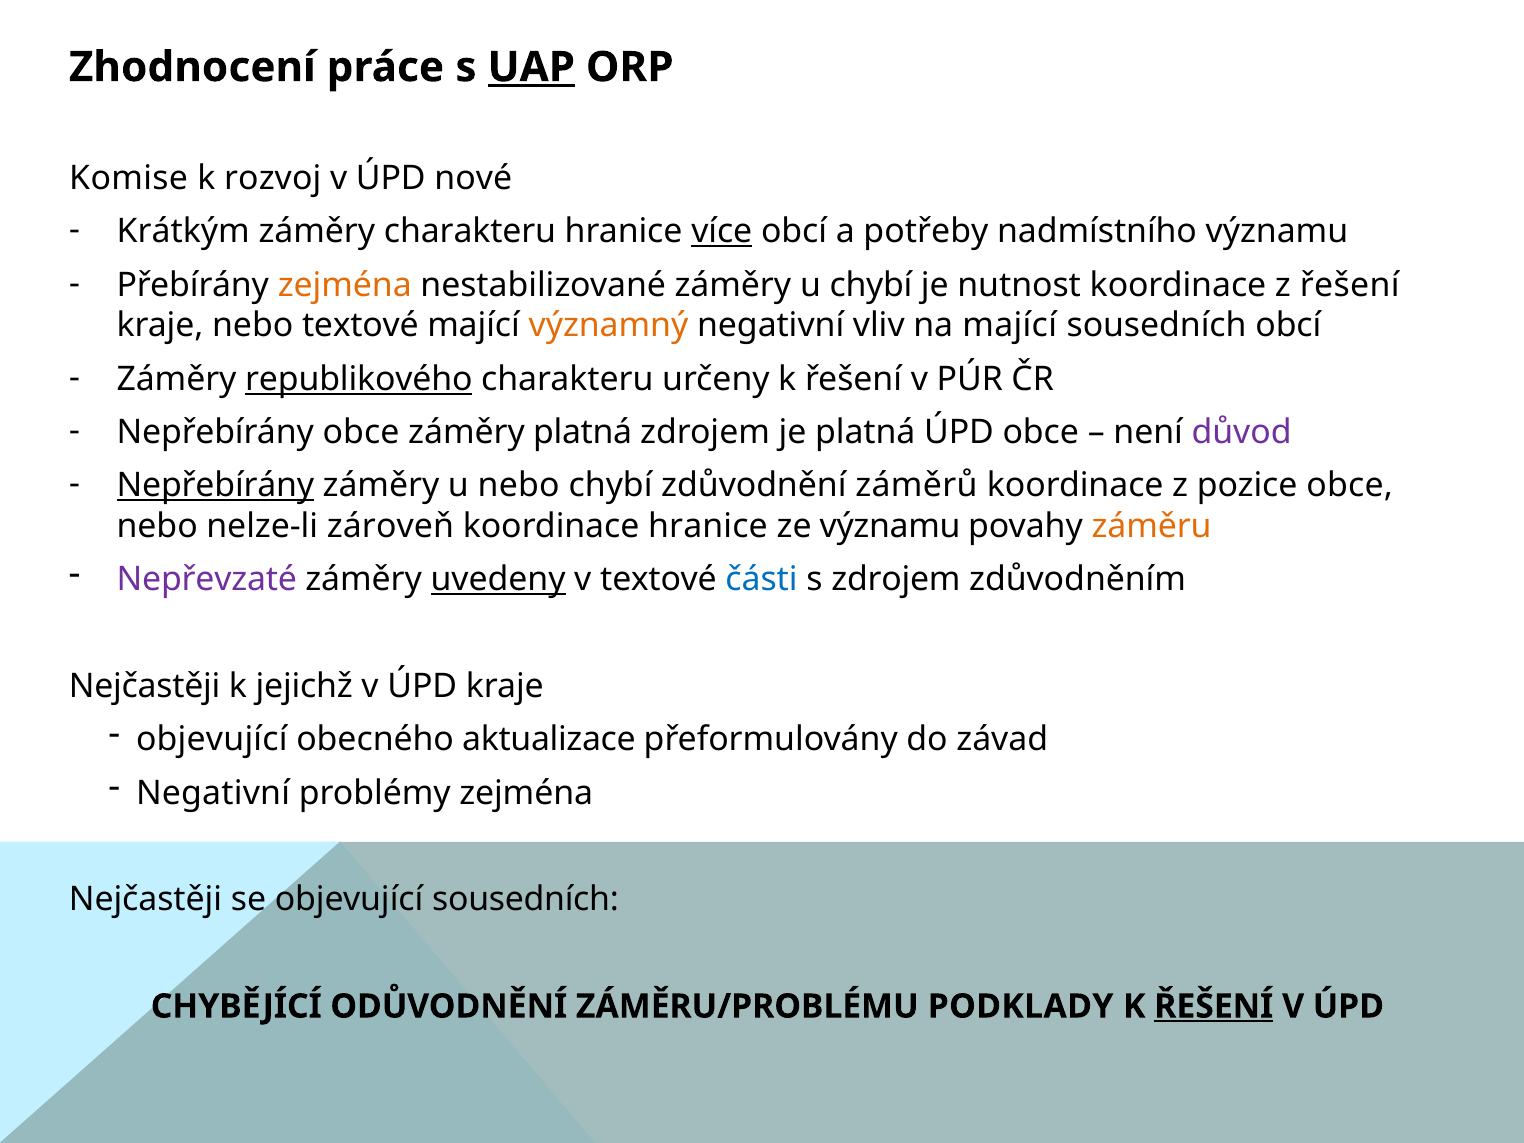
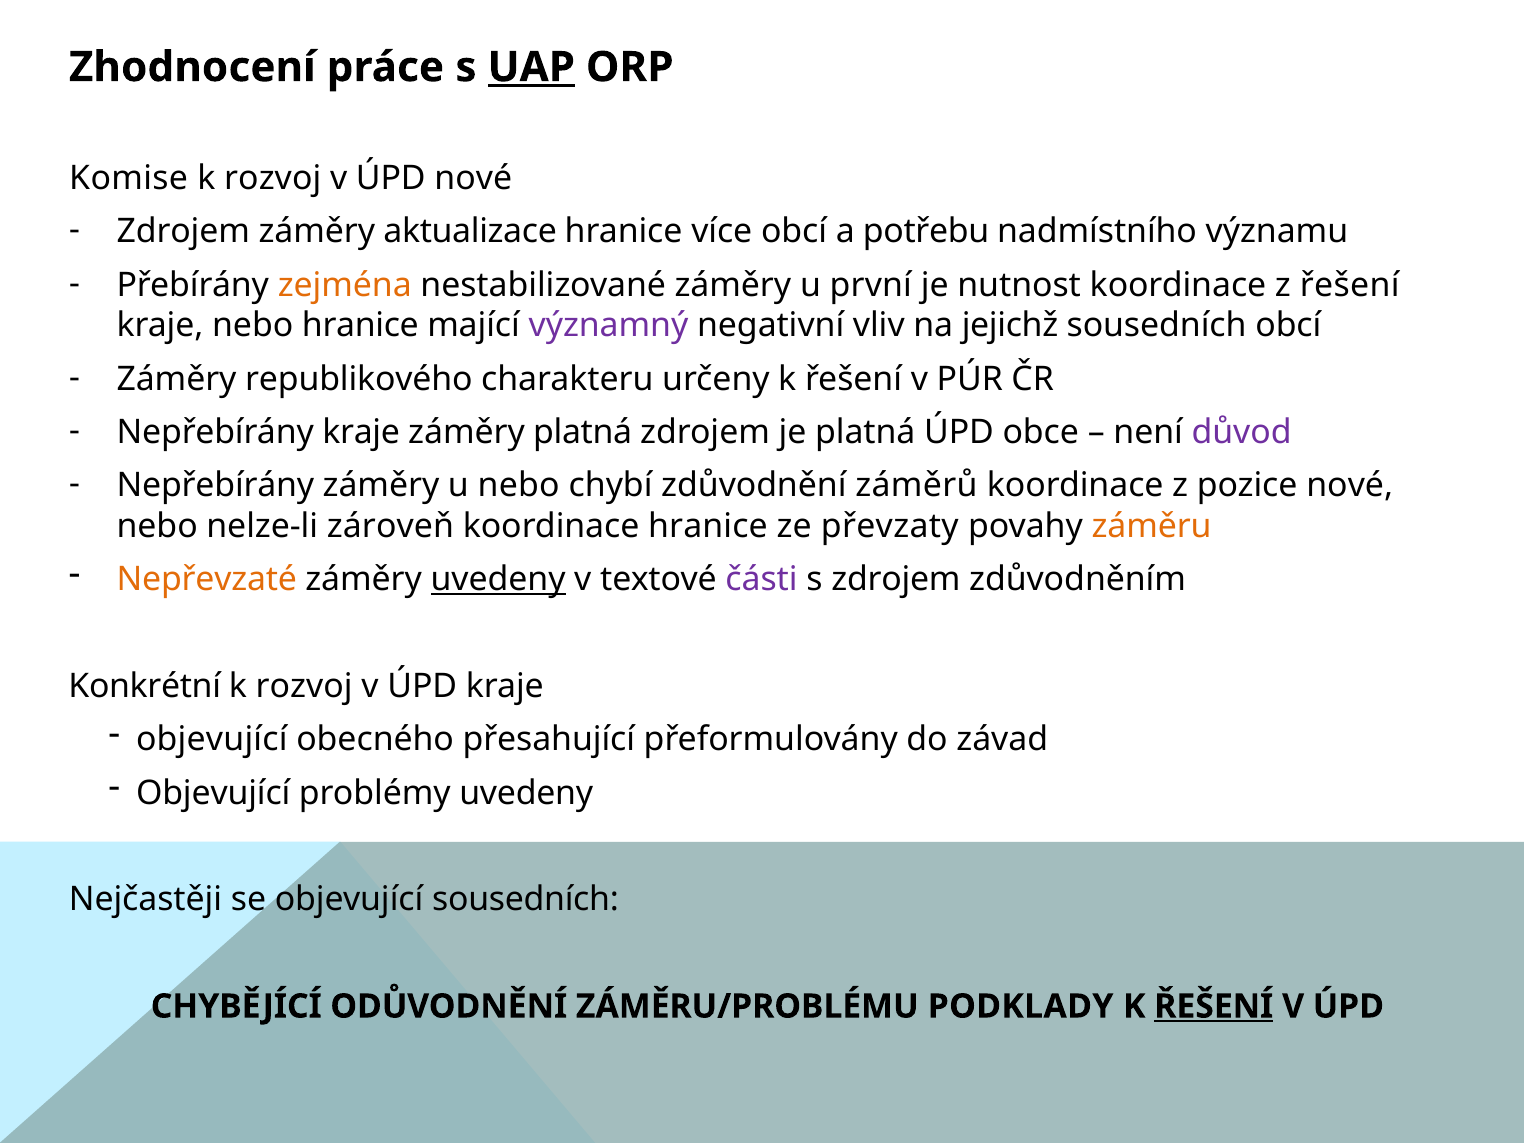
Krátkým: Krátkým -> Zdrojem (183, 232)
záměry charakteru: charakteru -> aktualizace (470, 232)
více underline: present -> none (722, 232)
potřeby: potřeby -> potřebu (926, 232)
u chybí: chybí -> první (871, 285)
nebo textové: textové -> hranice (360, 326)
významný colour: orange -> purple (608, 326)
na mající: mající -> jejichž (1010, 326)
republikového underline: present -> none (359, 379)
Nepřebírány obce: obce -> kraje (361, 432)
Nepřebírány underline: present -> none (215, 486)
pozice obce: obce -> nové (1350, 486)
ze významu: významu -> převzaty (890, 526)
Nepřevzaté colour: purple -> orange (207, 580)
části colour: blue -> purple (761, 580)
Nejčastěji: Nejčastěji -> Konkrétní (145, 686)
jejichž: jejichž -> rozvoj (304, 686)
aktualizace: aktualizace -> přesahující (549, 740)
Negativní: Negativní -> Objevující (213, 793)
problémy zejména: zejména -> uvedeny (526, 793)
